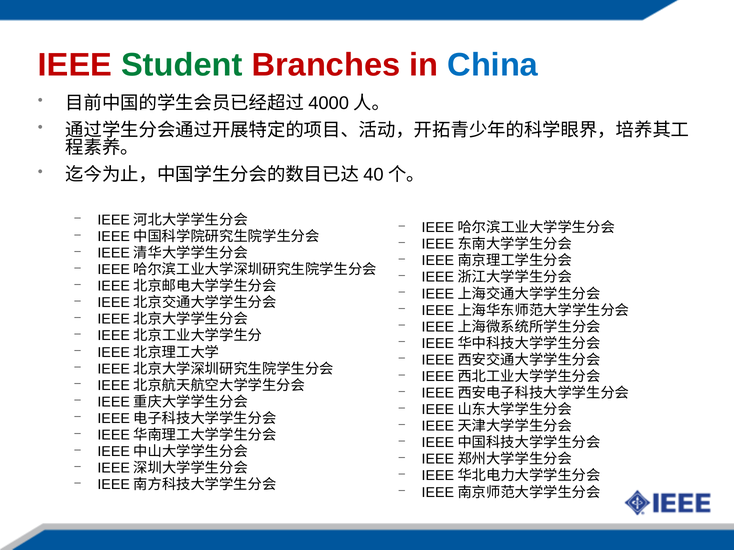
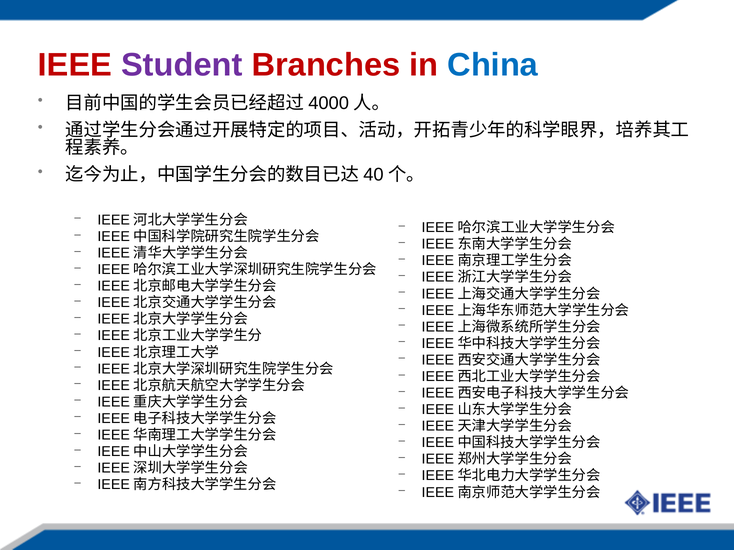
Student colour: green -> purple (182, 65)
